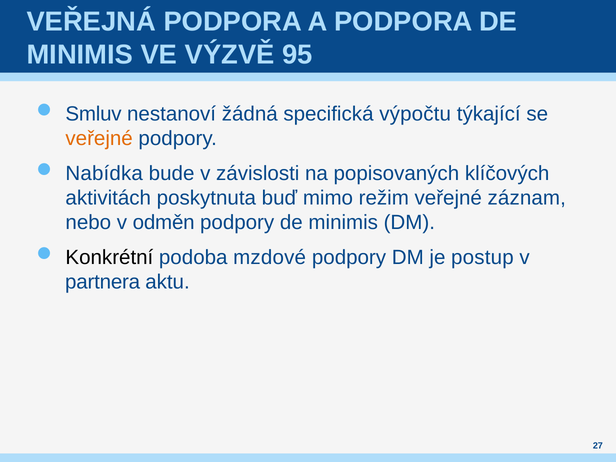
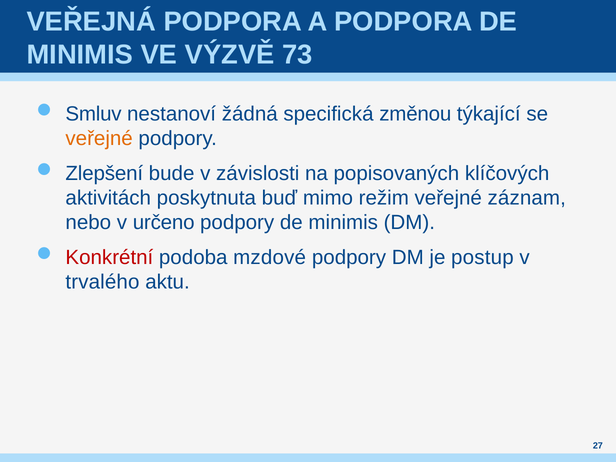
95: 95 -> 73 (297, 55)
výpočtu: výpočtu -> změnou (415, 114)
Nabídka: Nabídka -> Zlepšení (104, 173)
odměn: odměn -> určeno (164, 223)
Konkrétní colour: black -> red (109, 258)
partnera: partnera -> trvalého (102, 282)
